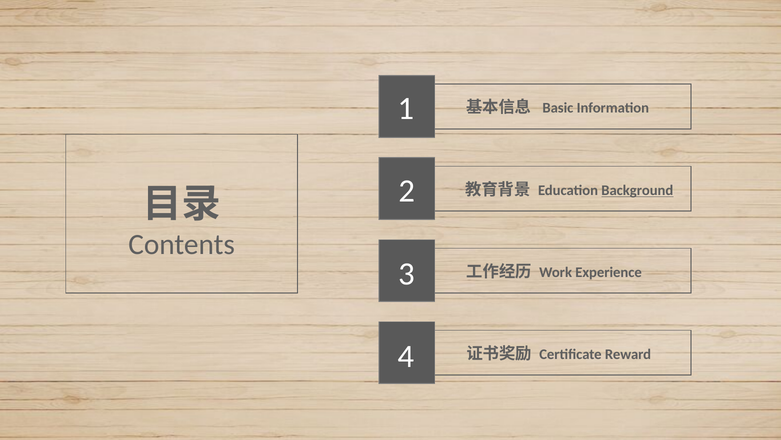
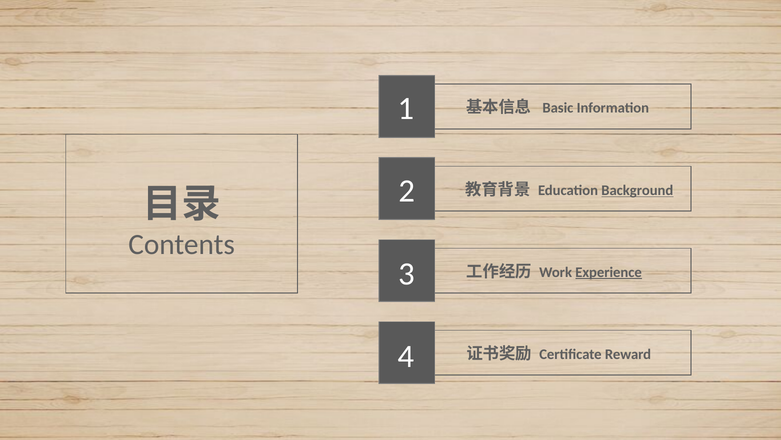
Experience underline: none -> present (609, 272)
